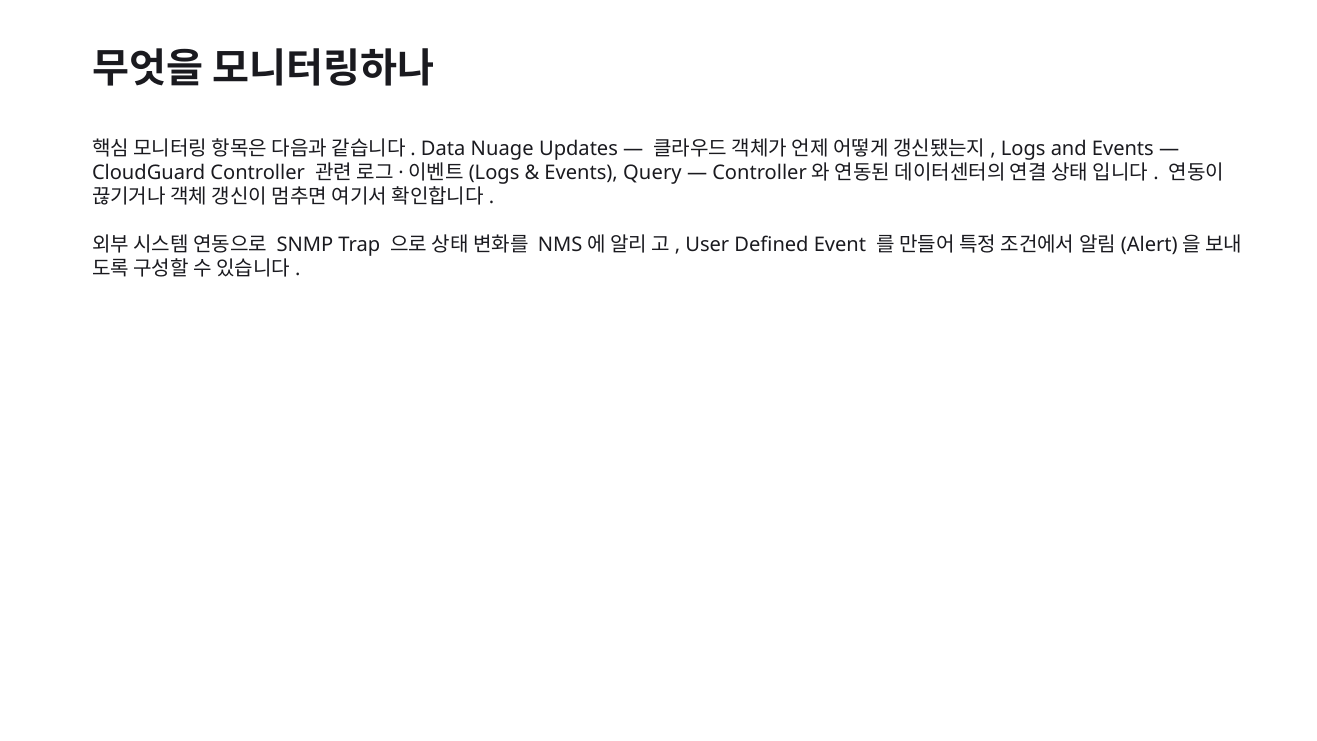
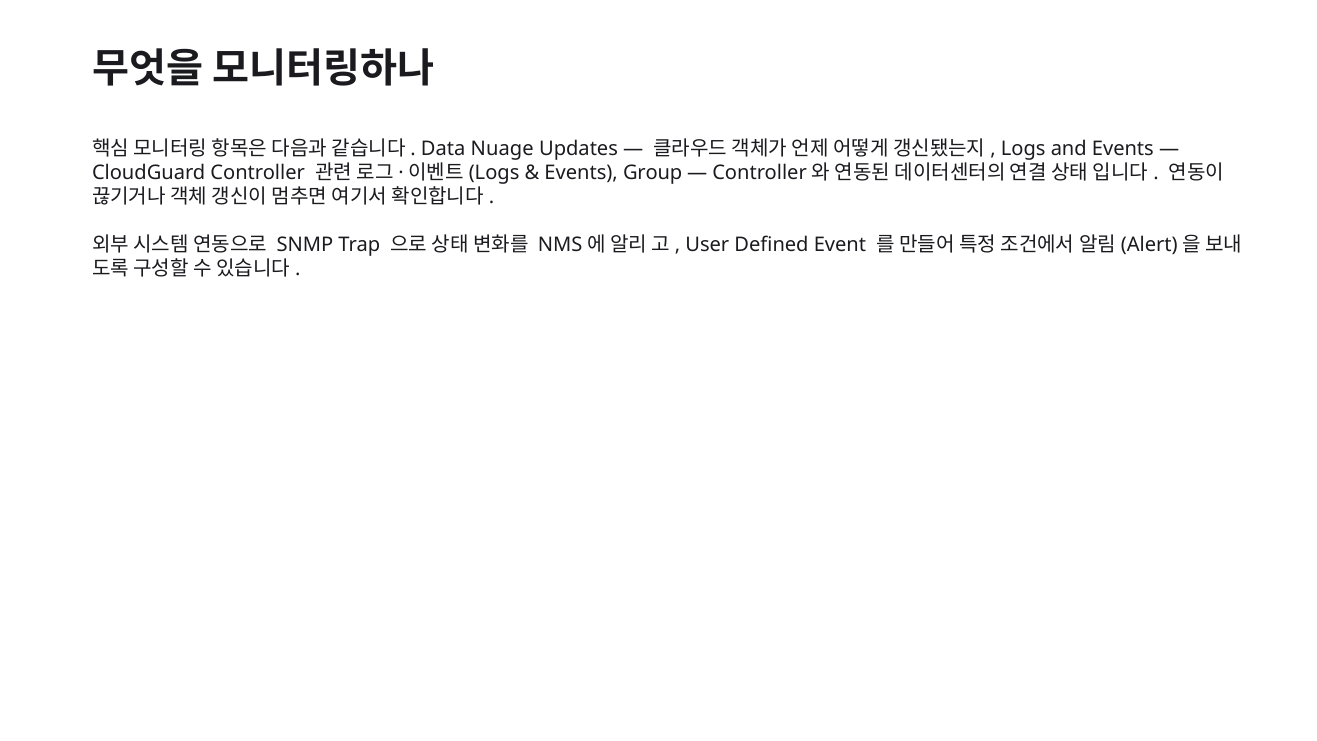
Query: Query -> Group (653, 173)
